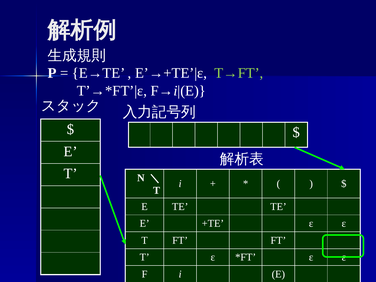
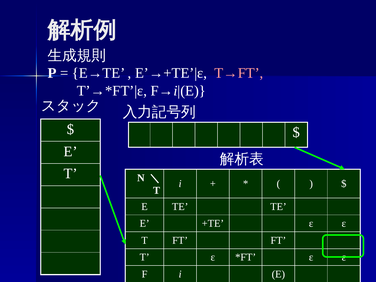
T→FT colour: light green -> pink (239, 73)
